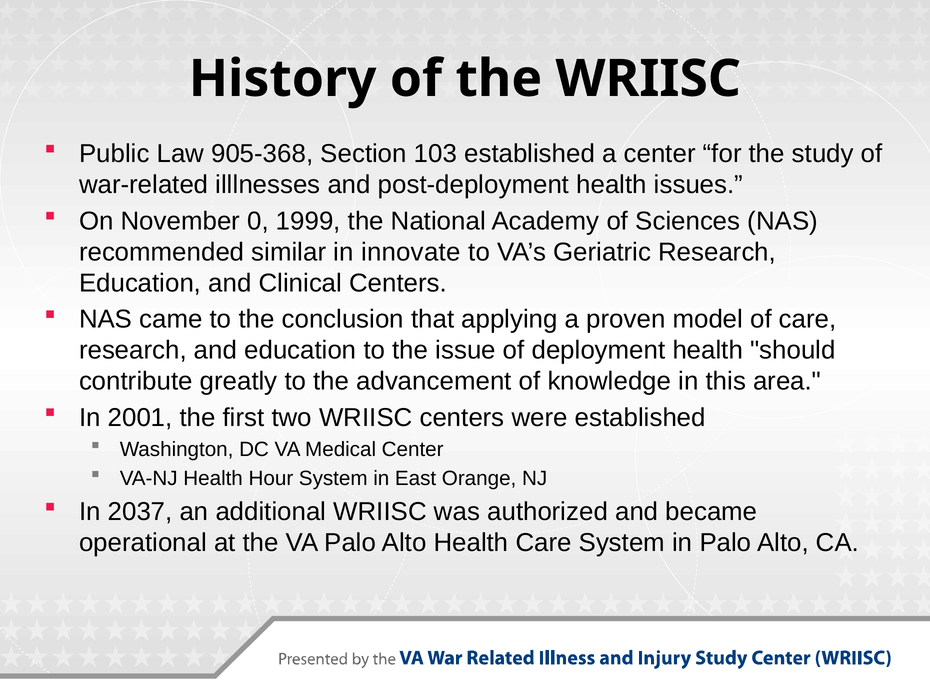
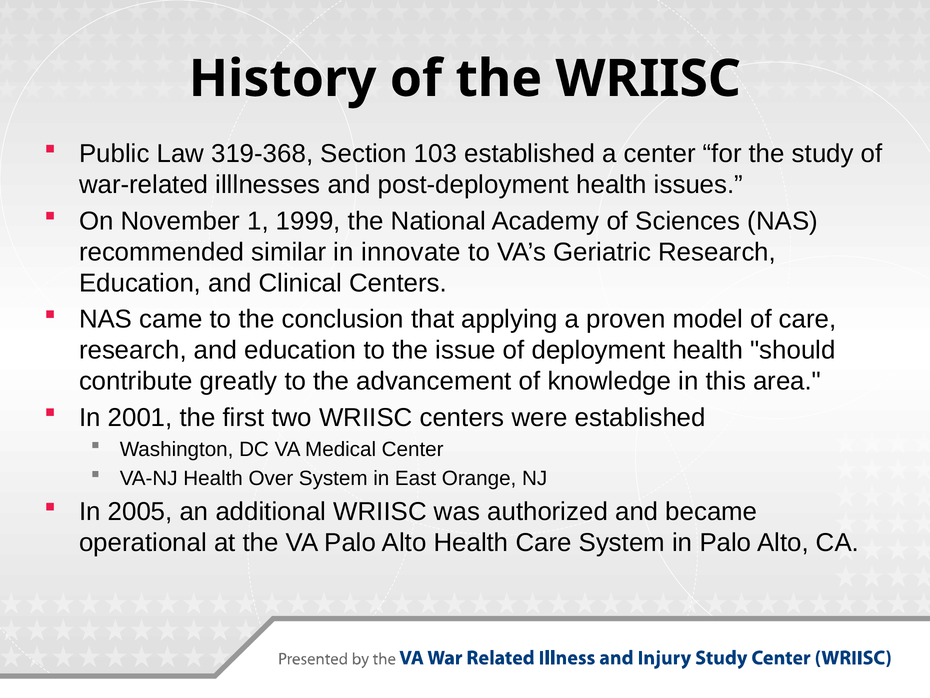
905-368: 905-368 -> 319-368 (262, 154)
0: 0 -> 1 (258, 221)
Hour: Hour -> Over (271, 478)
2037: 2037 -> 2005 (140, 511)
